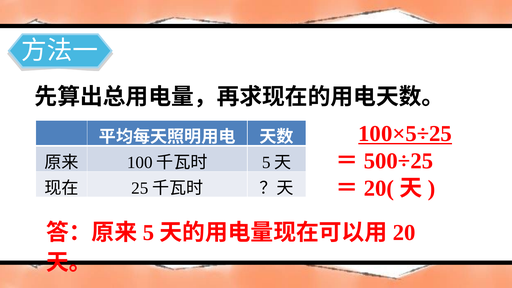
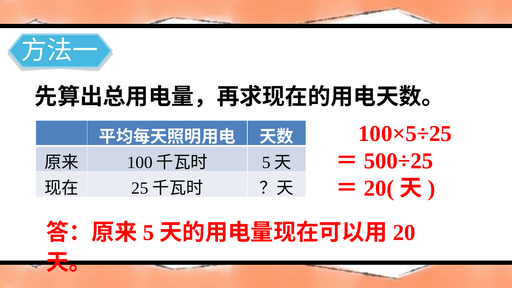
100×5÷25 underline: present -> none (405, 134)
